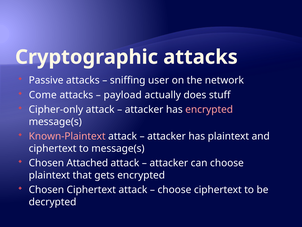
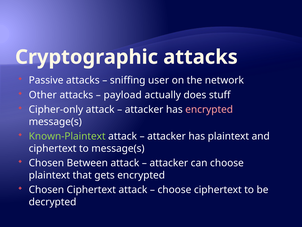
Come: Come -> Other (43, 95)
Known-Plaintext colour: pink -> light green (67, 136)
Attached: Attached -> Between (87, 163)
